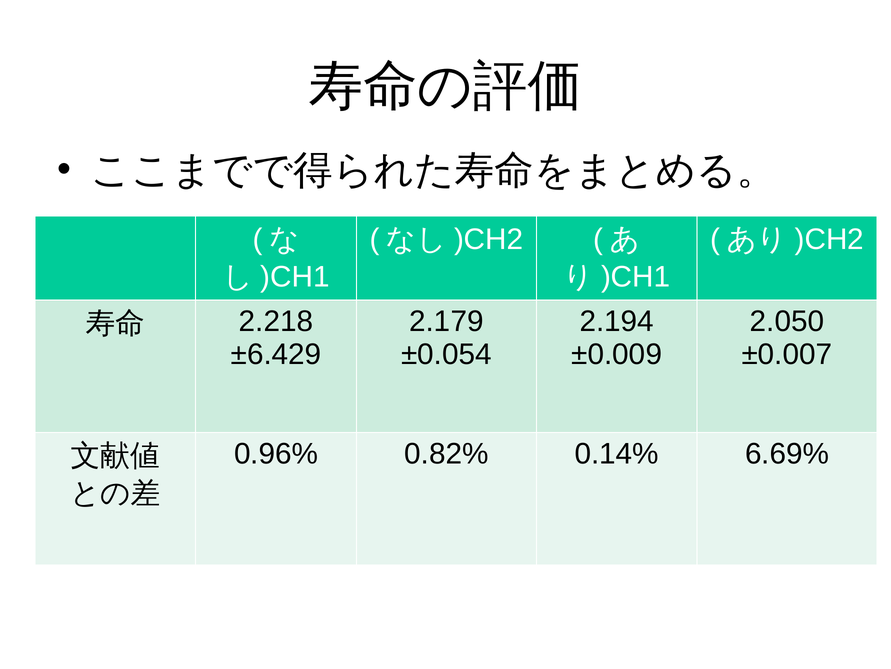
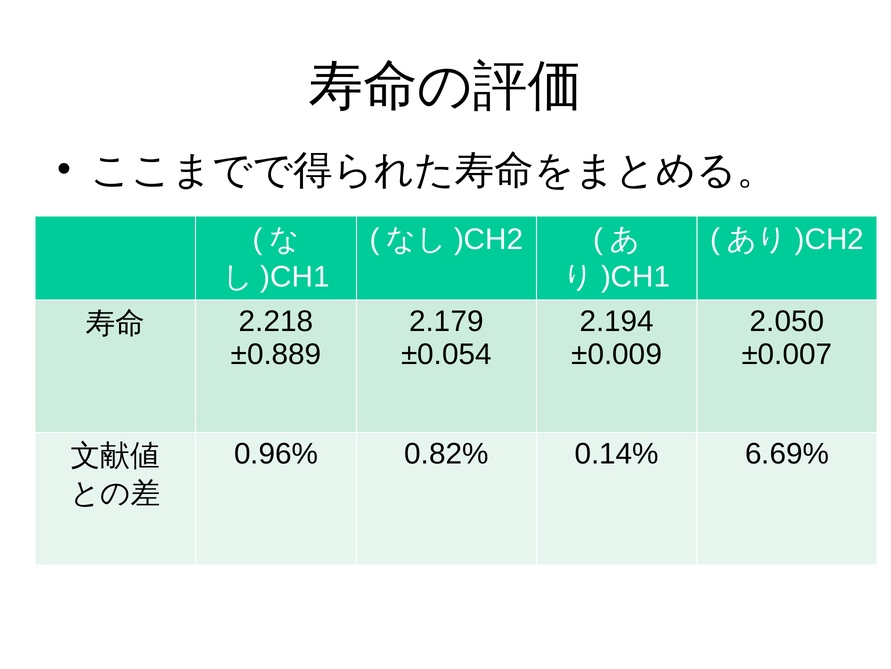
±6.429: ±6.429 -> ±0.889 (276, 354)
